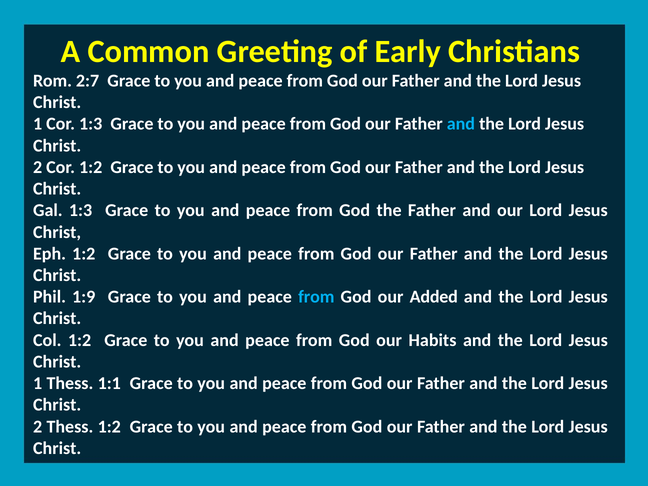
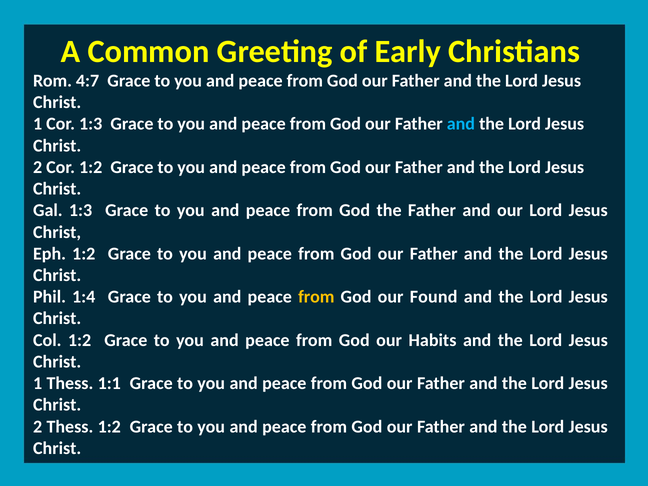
2:7: 2:7 -> 4:7 (88, 81)
1:9: 1:9 -> 1:4 (84, 297)
from colour: light blue -> yellow (316, 297)
Added: Added -> Found (434, 297)
